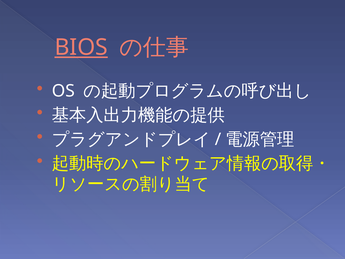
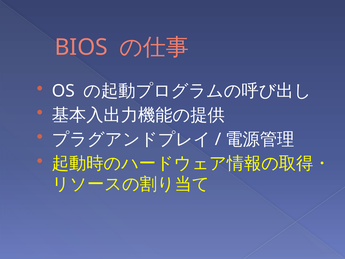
BIOS underline: present -> none (81, 47)
